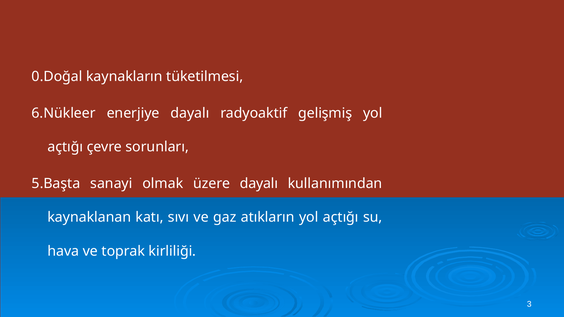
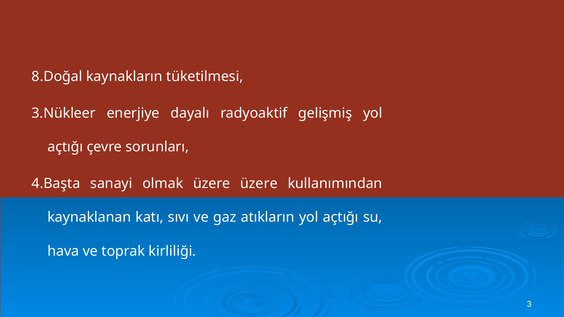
0.Doğal: 0.Doğal -> 8.Doğal (57, 76)
6.Nükleer: 6.Nükleer -> 3.Nükleer (64, 113)
5.Başta: 5.Başta -> 4.Başta (56, 184)
üzere dayalı: dayalı -> üzere (259, 184)
